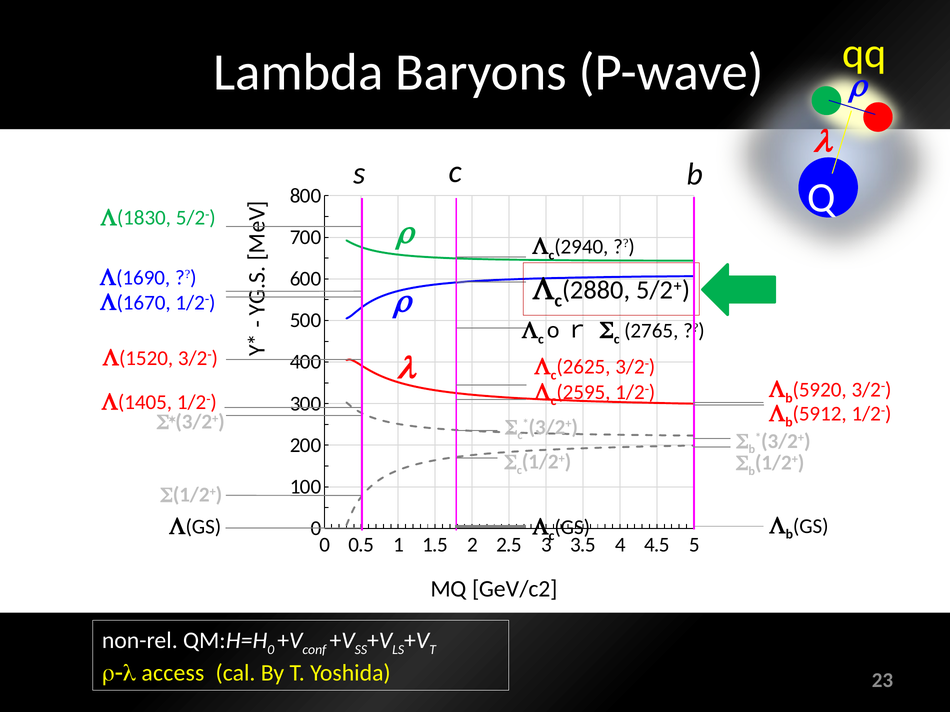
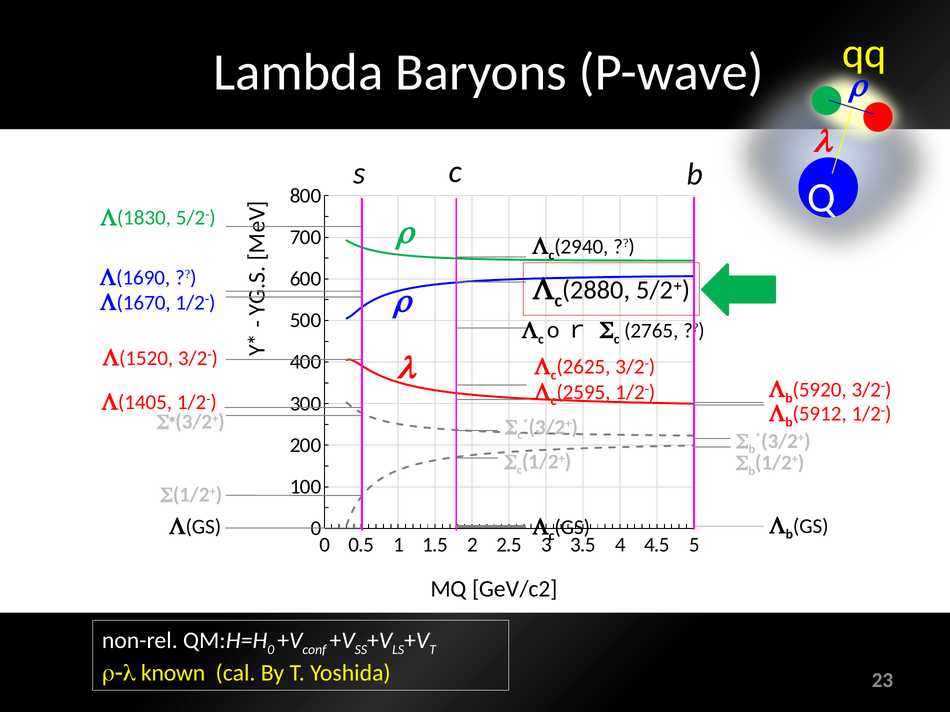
access: access -> known (173, 673)
